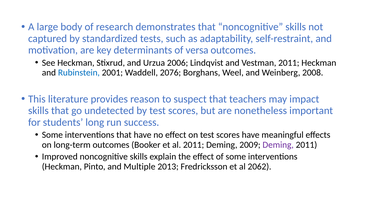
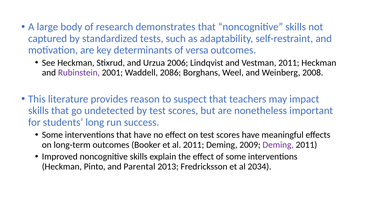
Rubinstein colour: blue -> purple (79, 72)
2076: 2076 -> 2086 (170, 72)
Multiple: Multiple -> Parental (139, 166)
2062: 2062 -> 2034 (260, 166)
